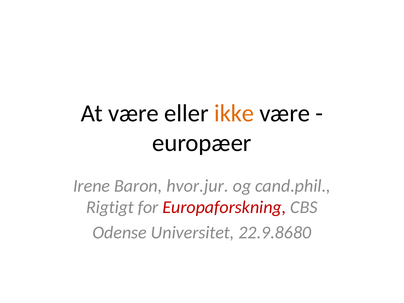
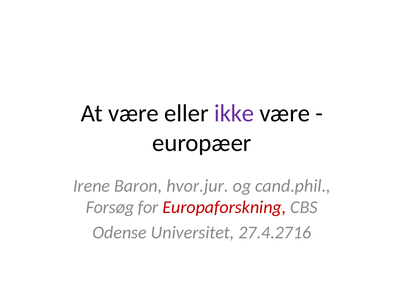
ikke colour: orange -> purple (234, 114)
Rigtigt: Rigtigt -> Forsøg (110, 207)
22.9.8680: 22.9.8680 -> 27.4.2716 (275, 232)
